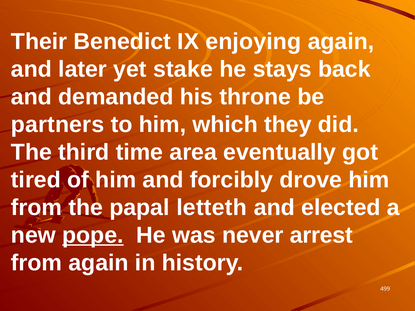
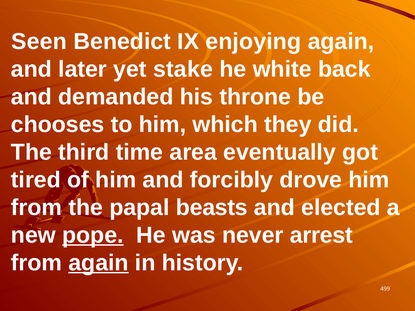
Their: Their -> Seen (39, 42)
stays: stays -> white (282, 69)
partners: partners -> chooses (58, 125)
letteth: letteth -> beasts (212, 208)
again underline: none -> present (99, 263)
